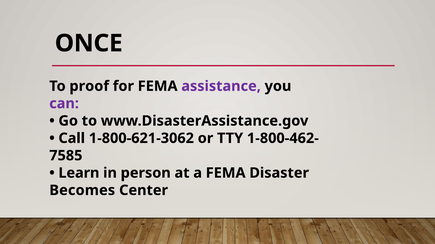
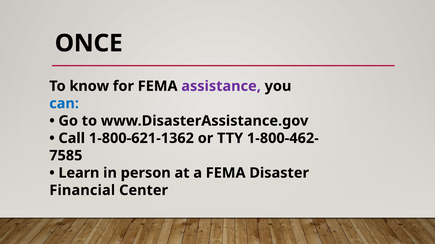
proof: proof -> know (89, 86)
can colour: purple -> blue (64, 104)
1-800-621-3062: 1-800-621-3062 -> 1-800-621-1362 (141, 139)
Becomes: Becomes -> Financial (82, 191)
